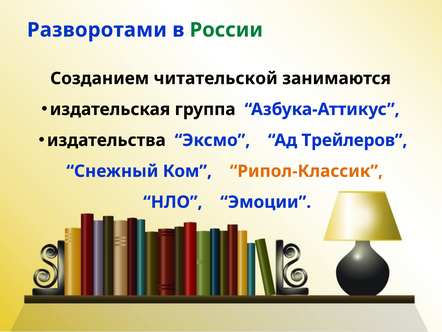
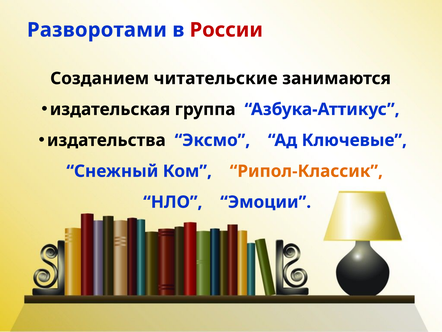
России colour: green -> red (226, 30)
читательской: читательской -> читательские (216, 78)
Трейлеров: Трейлеров -> Ключевые (354, 140)
